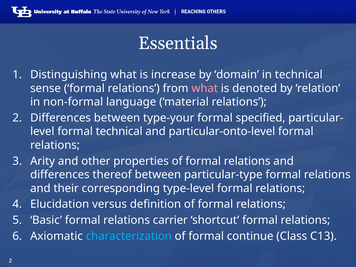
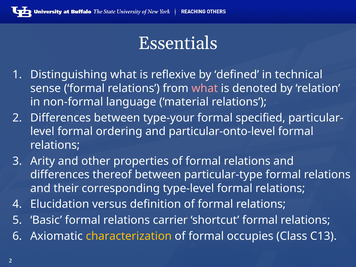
increase: increase -> reflexive (173, 75)
domain: domain -> defined (237, 75)
formal technical: technical -> ordering (119, 131)
characterization colour: light blue -> yellow (129, 236)
continue: continue -> occupies (250, 236)
